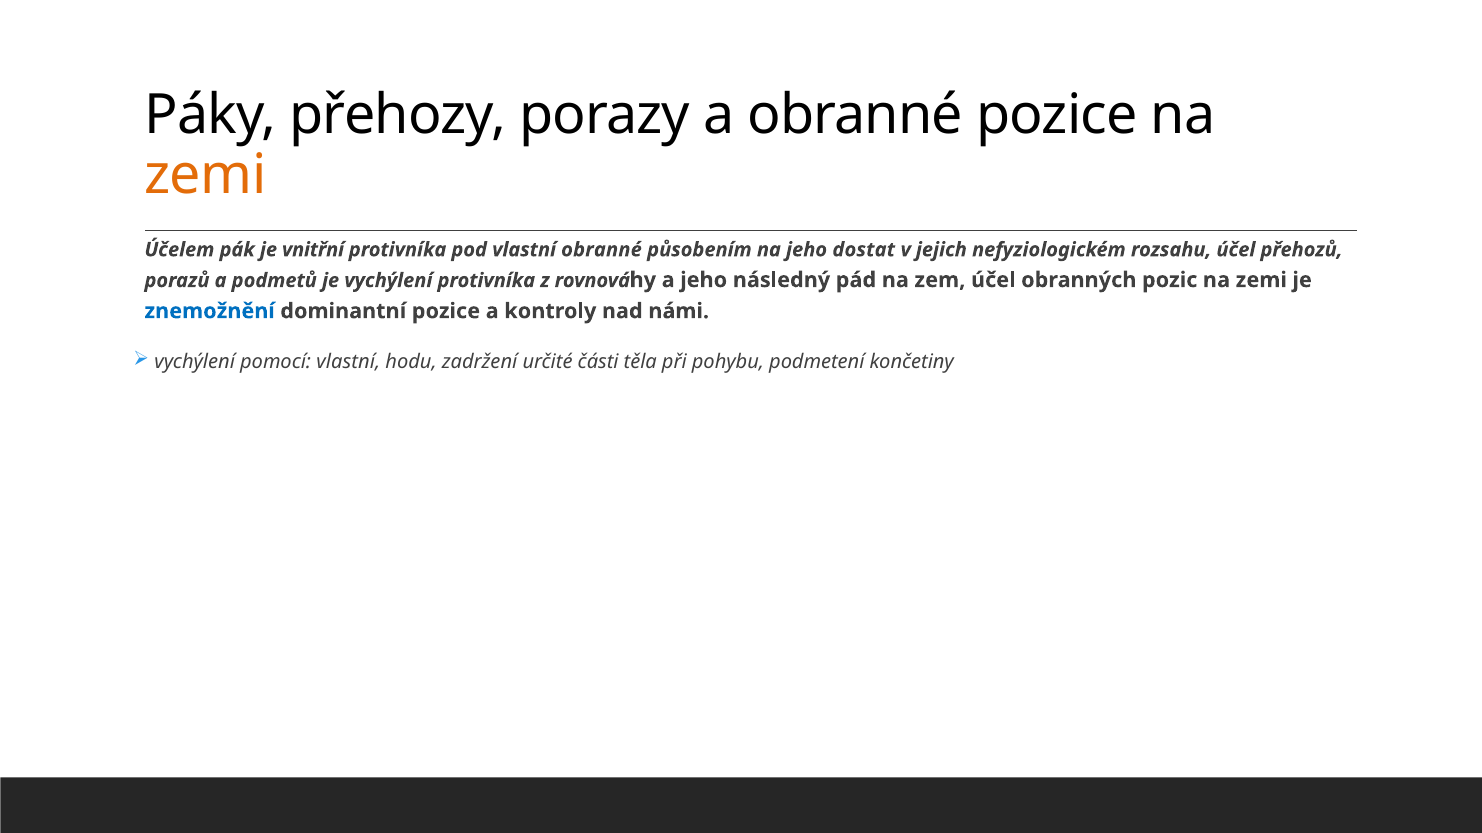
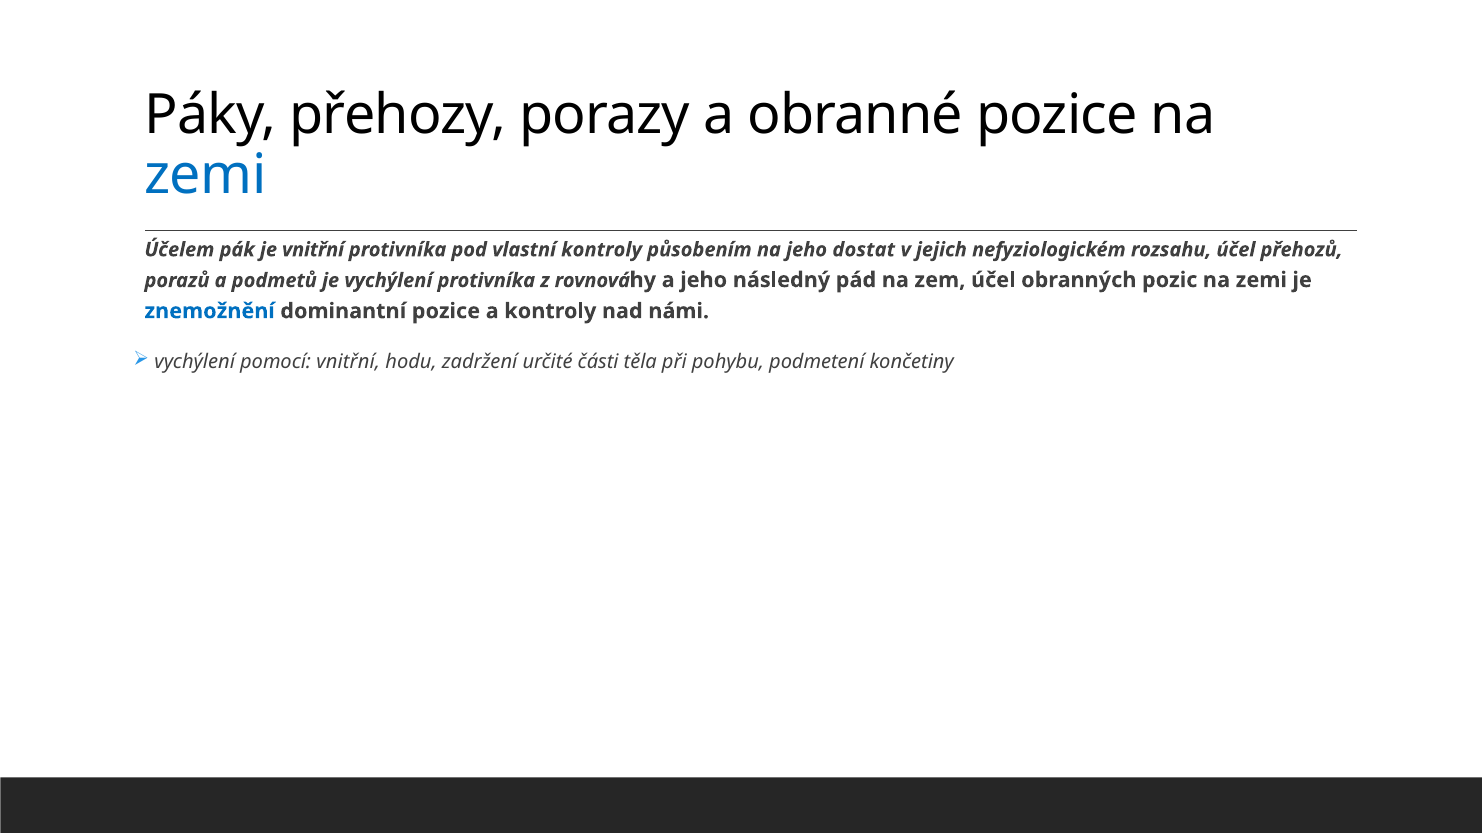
zemi colour: orange -> blue (205, 175)
vlastní obranné: obranné -> kontroly (602, 250)
pomocí vlastní: vlastní -> vnitřní (348, 363)
